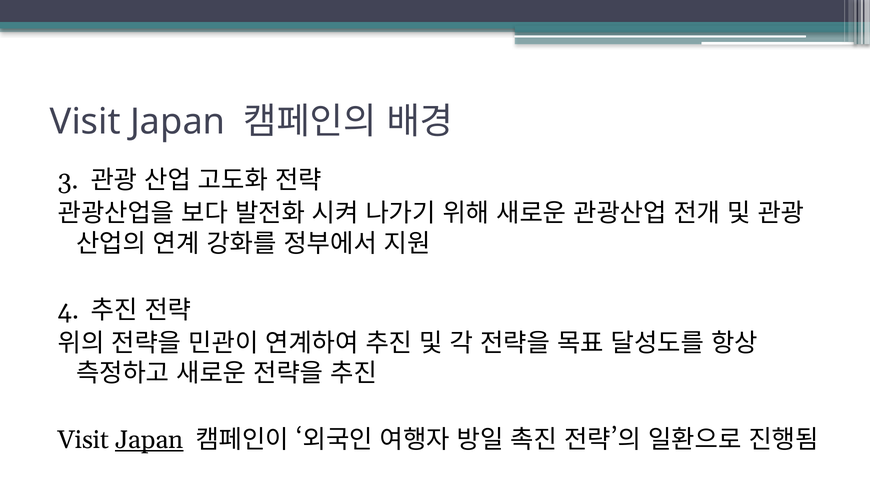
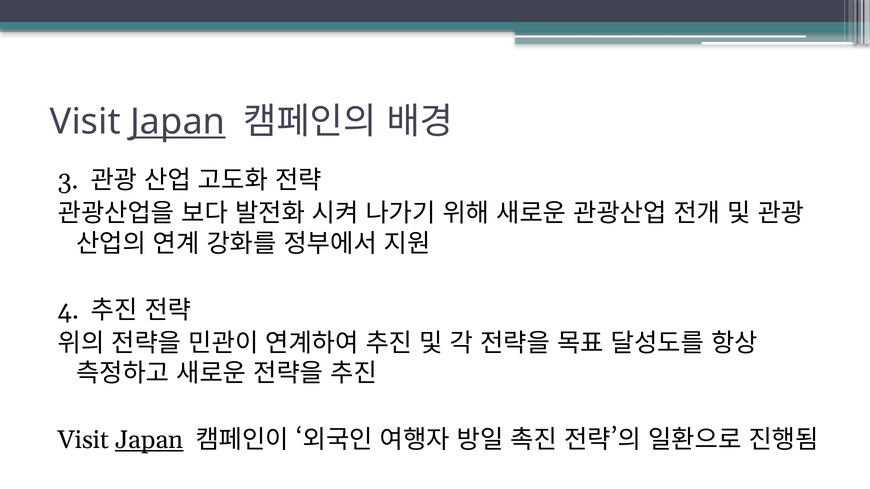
Japan underline: none -> present (178, 122)
